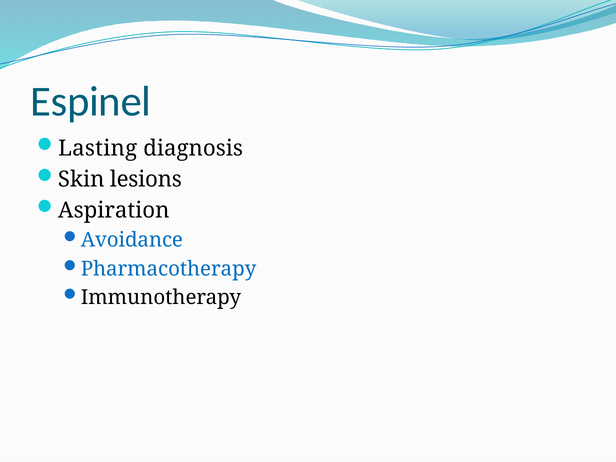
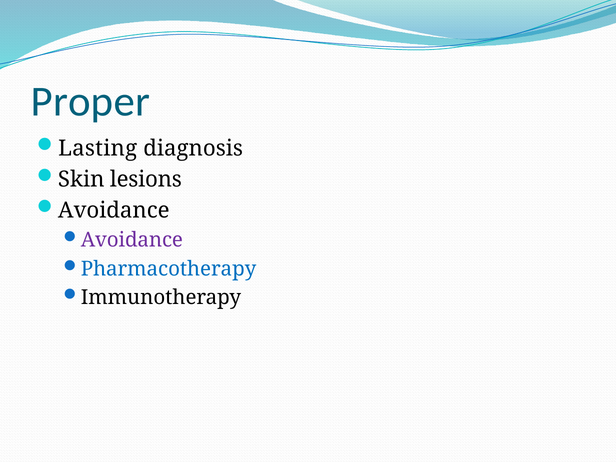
Espinel: Espinel -> Proper (90, 102)
Aspiration: Aspiration -> Avoidance (114, 211)
Avoidance colour: blue -> purple (132, 240)
